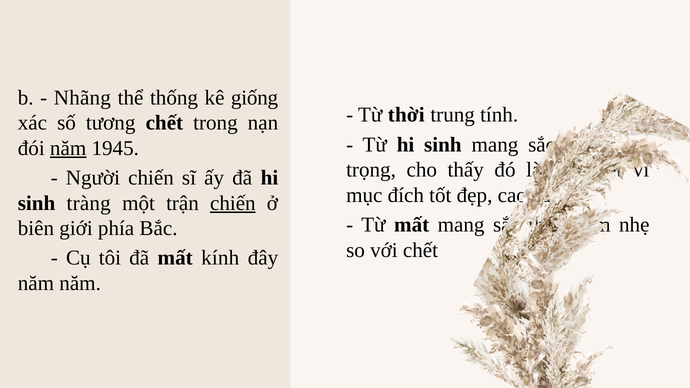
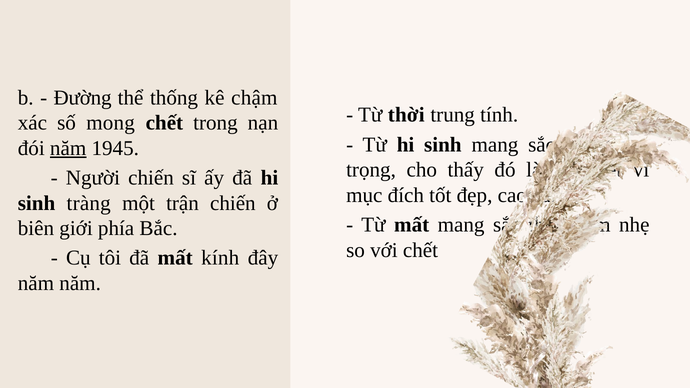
Nhãng: Nhãng -> Đường (83, 98)
giống: giống -> chậm (254, 98)
tương: tương -> mong (111, 123)
chiến underline: present -> none (233, 203)
